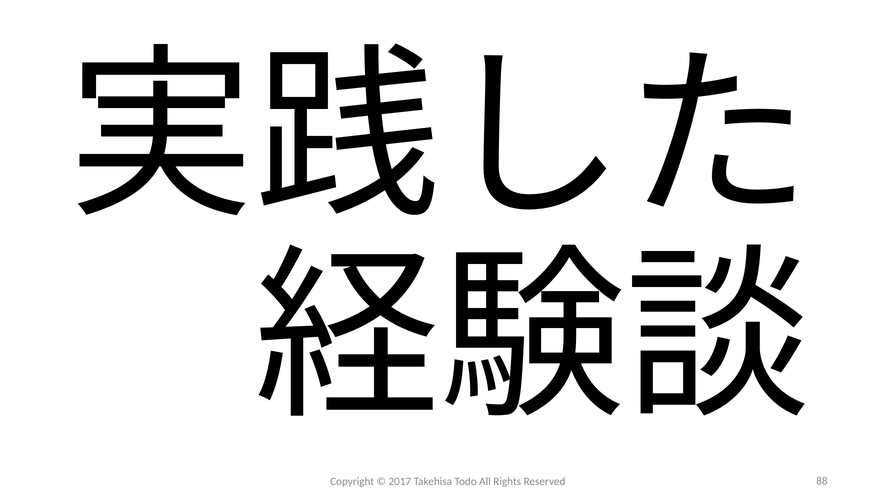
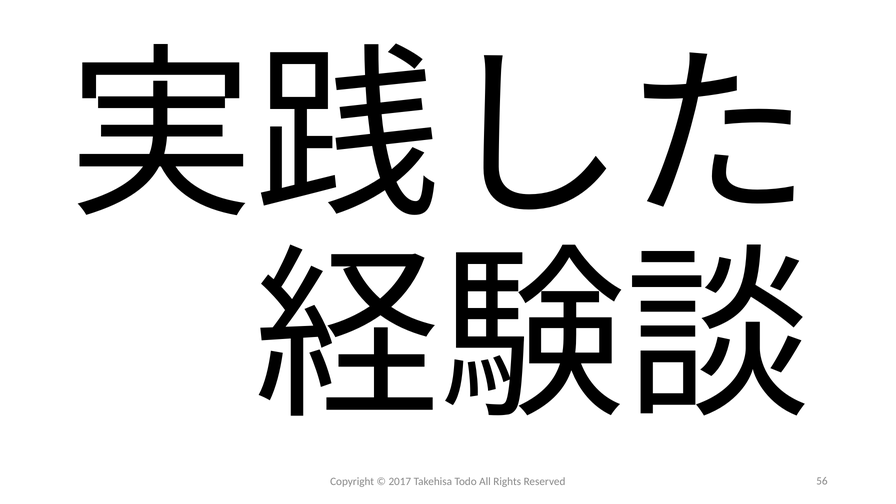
88: 88 -> 56 (822, 481)
